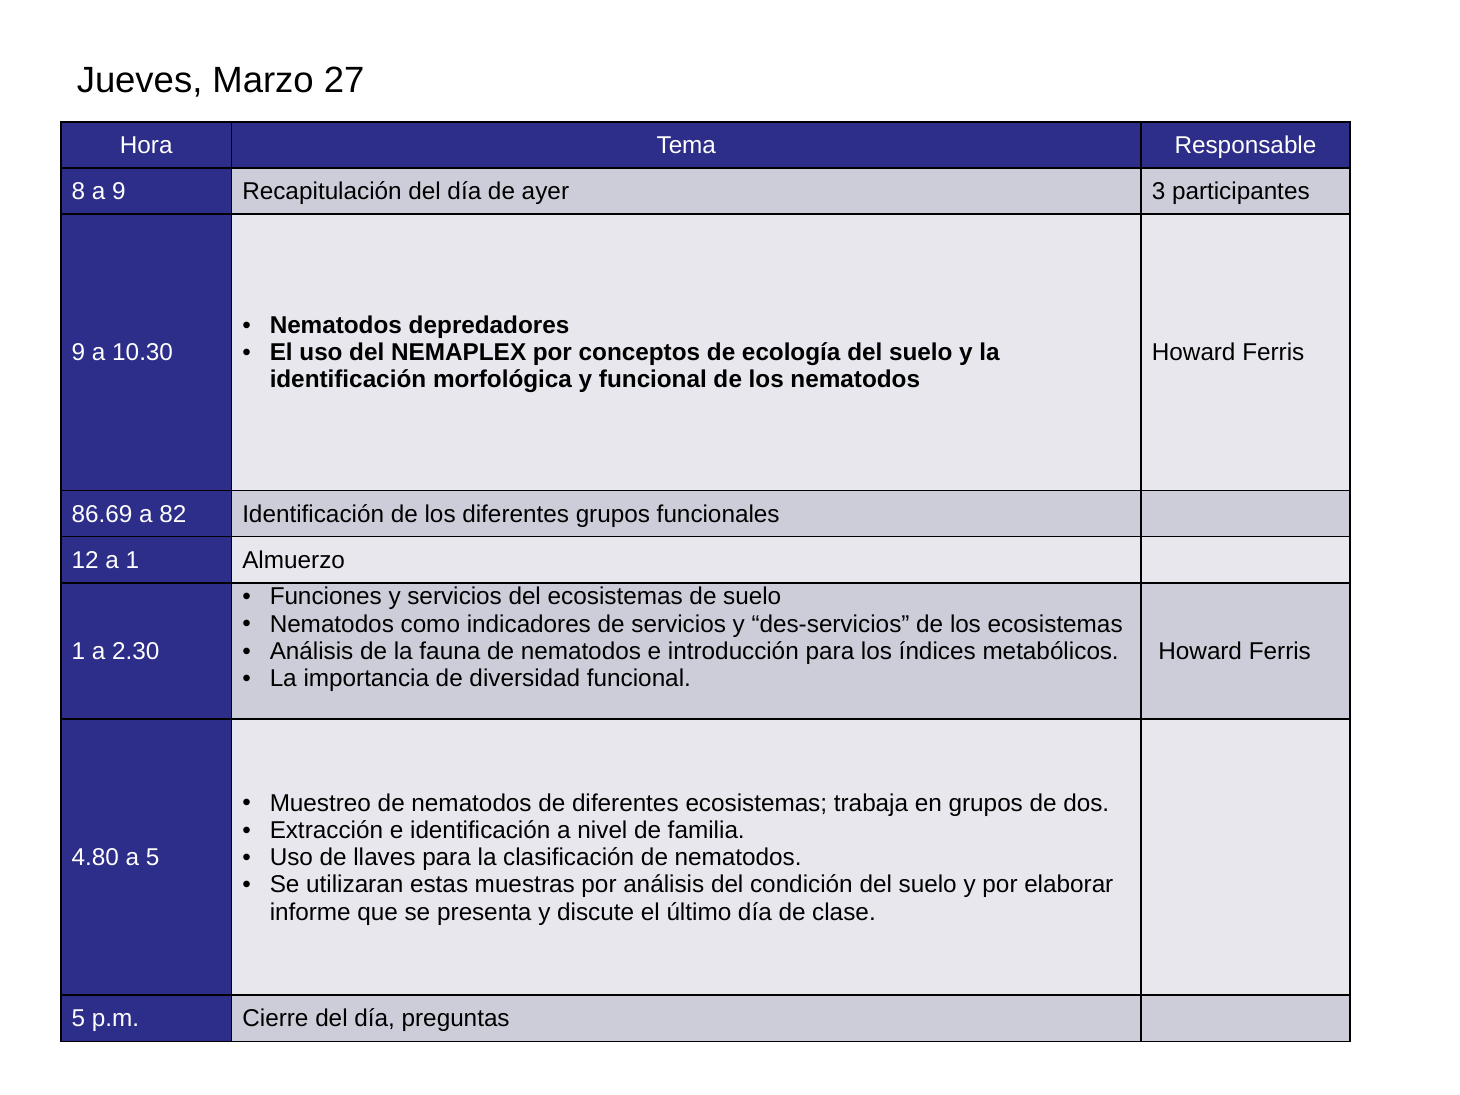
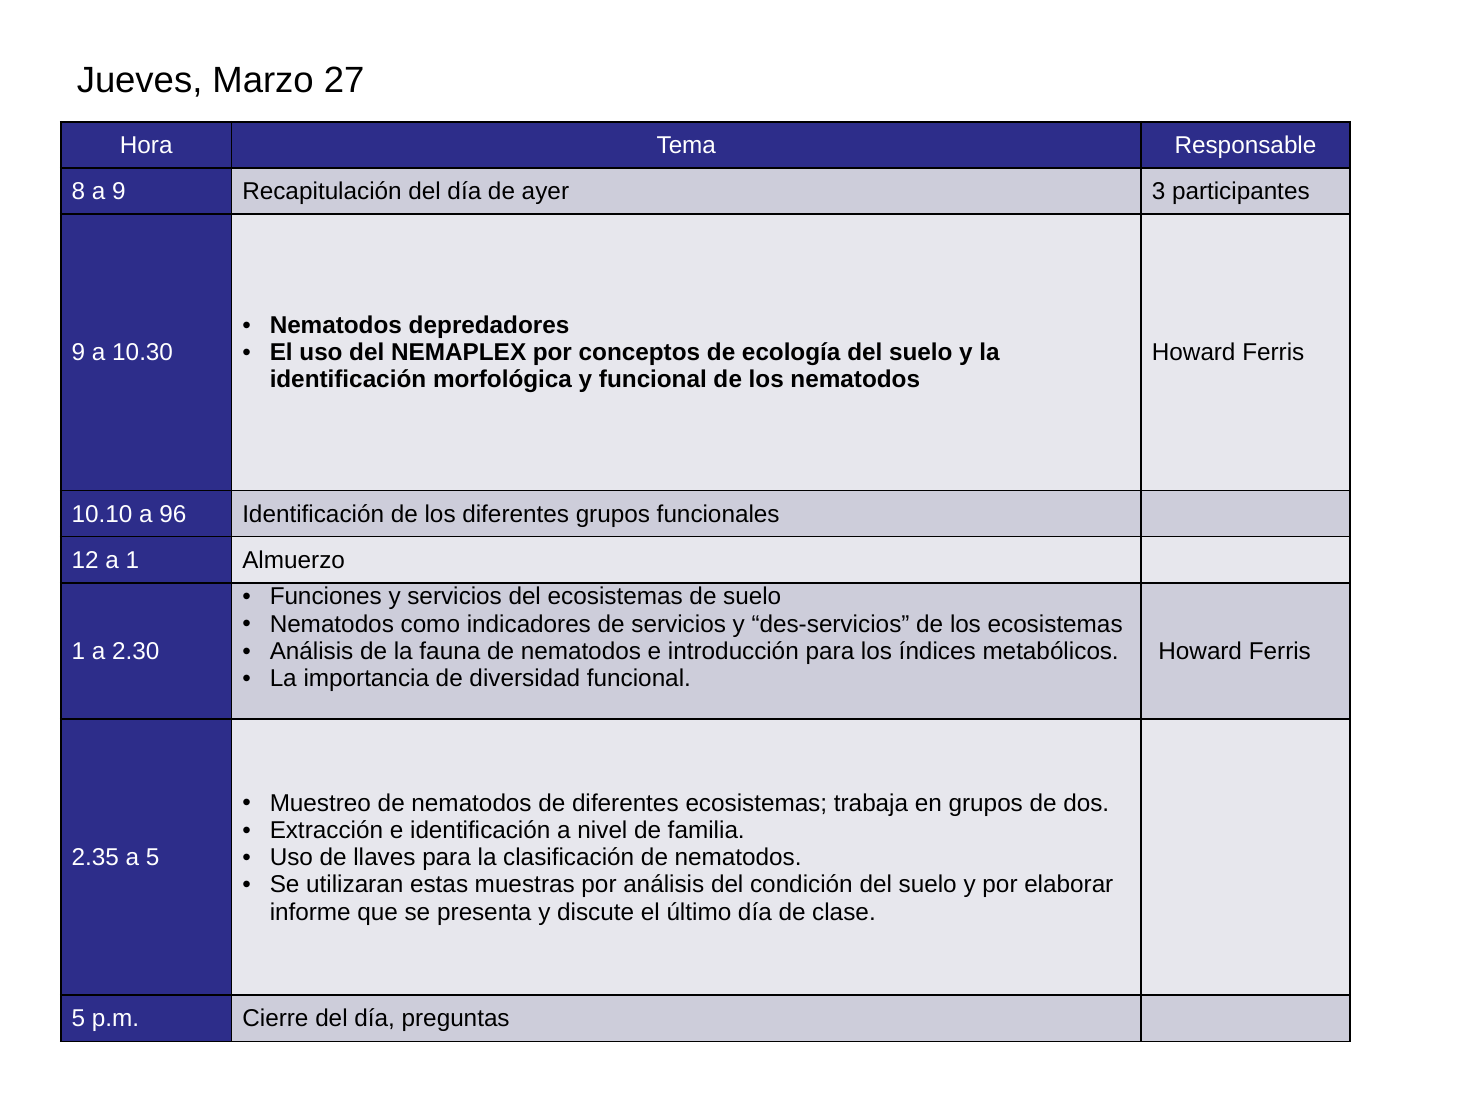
86.69: 86.69 -> 10.10 (102, 514)
82: 82 -> 96 (173, 514)
4.80: 4.80 -> 2.35 (95, 858)
